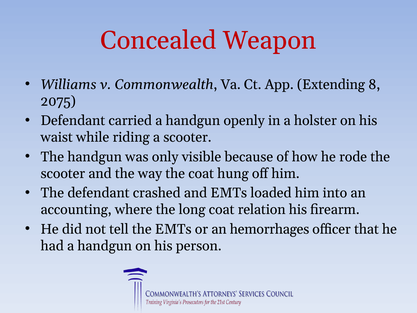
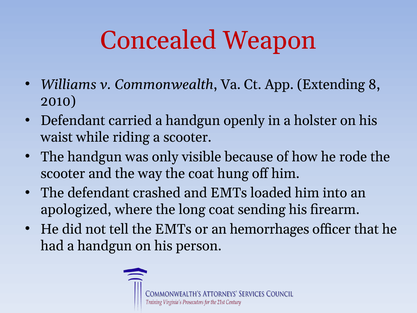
2075: 2075 -> 2010 (58, 101)
accounting: accounting -> apologized (76, 209)
relation: relation -> sending (262, 209)
